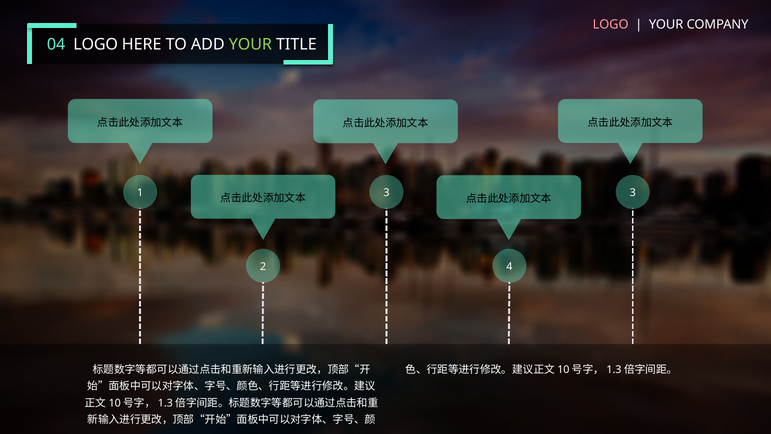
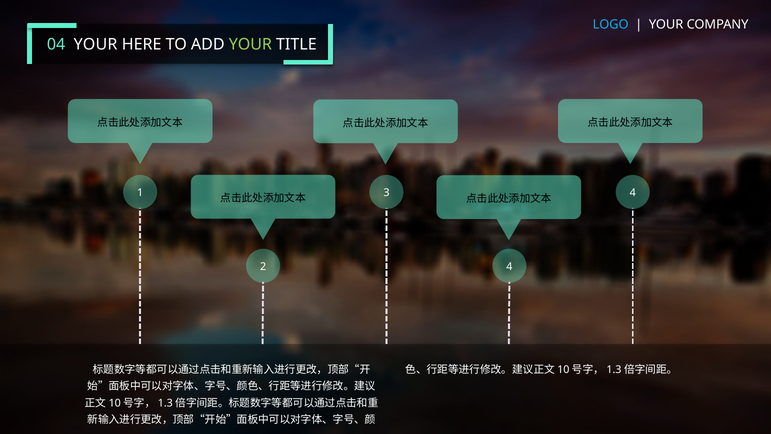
LOGO colour: pink -> light blue (611, 24)
04 LOGO: LOGO -> YOUR (96, 44)
3 3: 3 -> 4 (633, 193)
